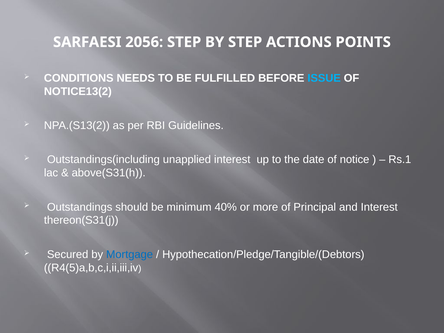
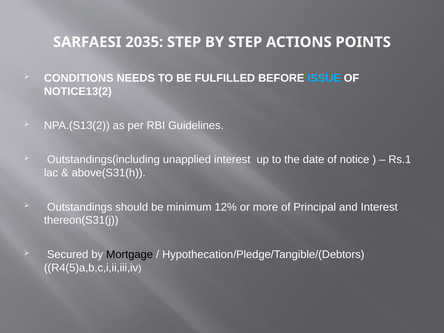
2056: 2056 -> 2035 (144, 42)
40%: 40% -> 12% (226, 207)
Mortgage colour: blue -> black (130, 254)
